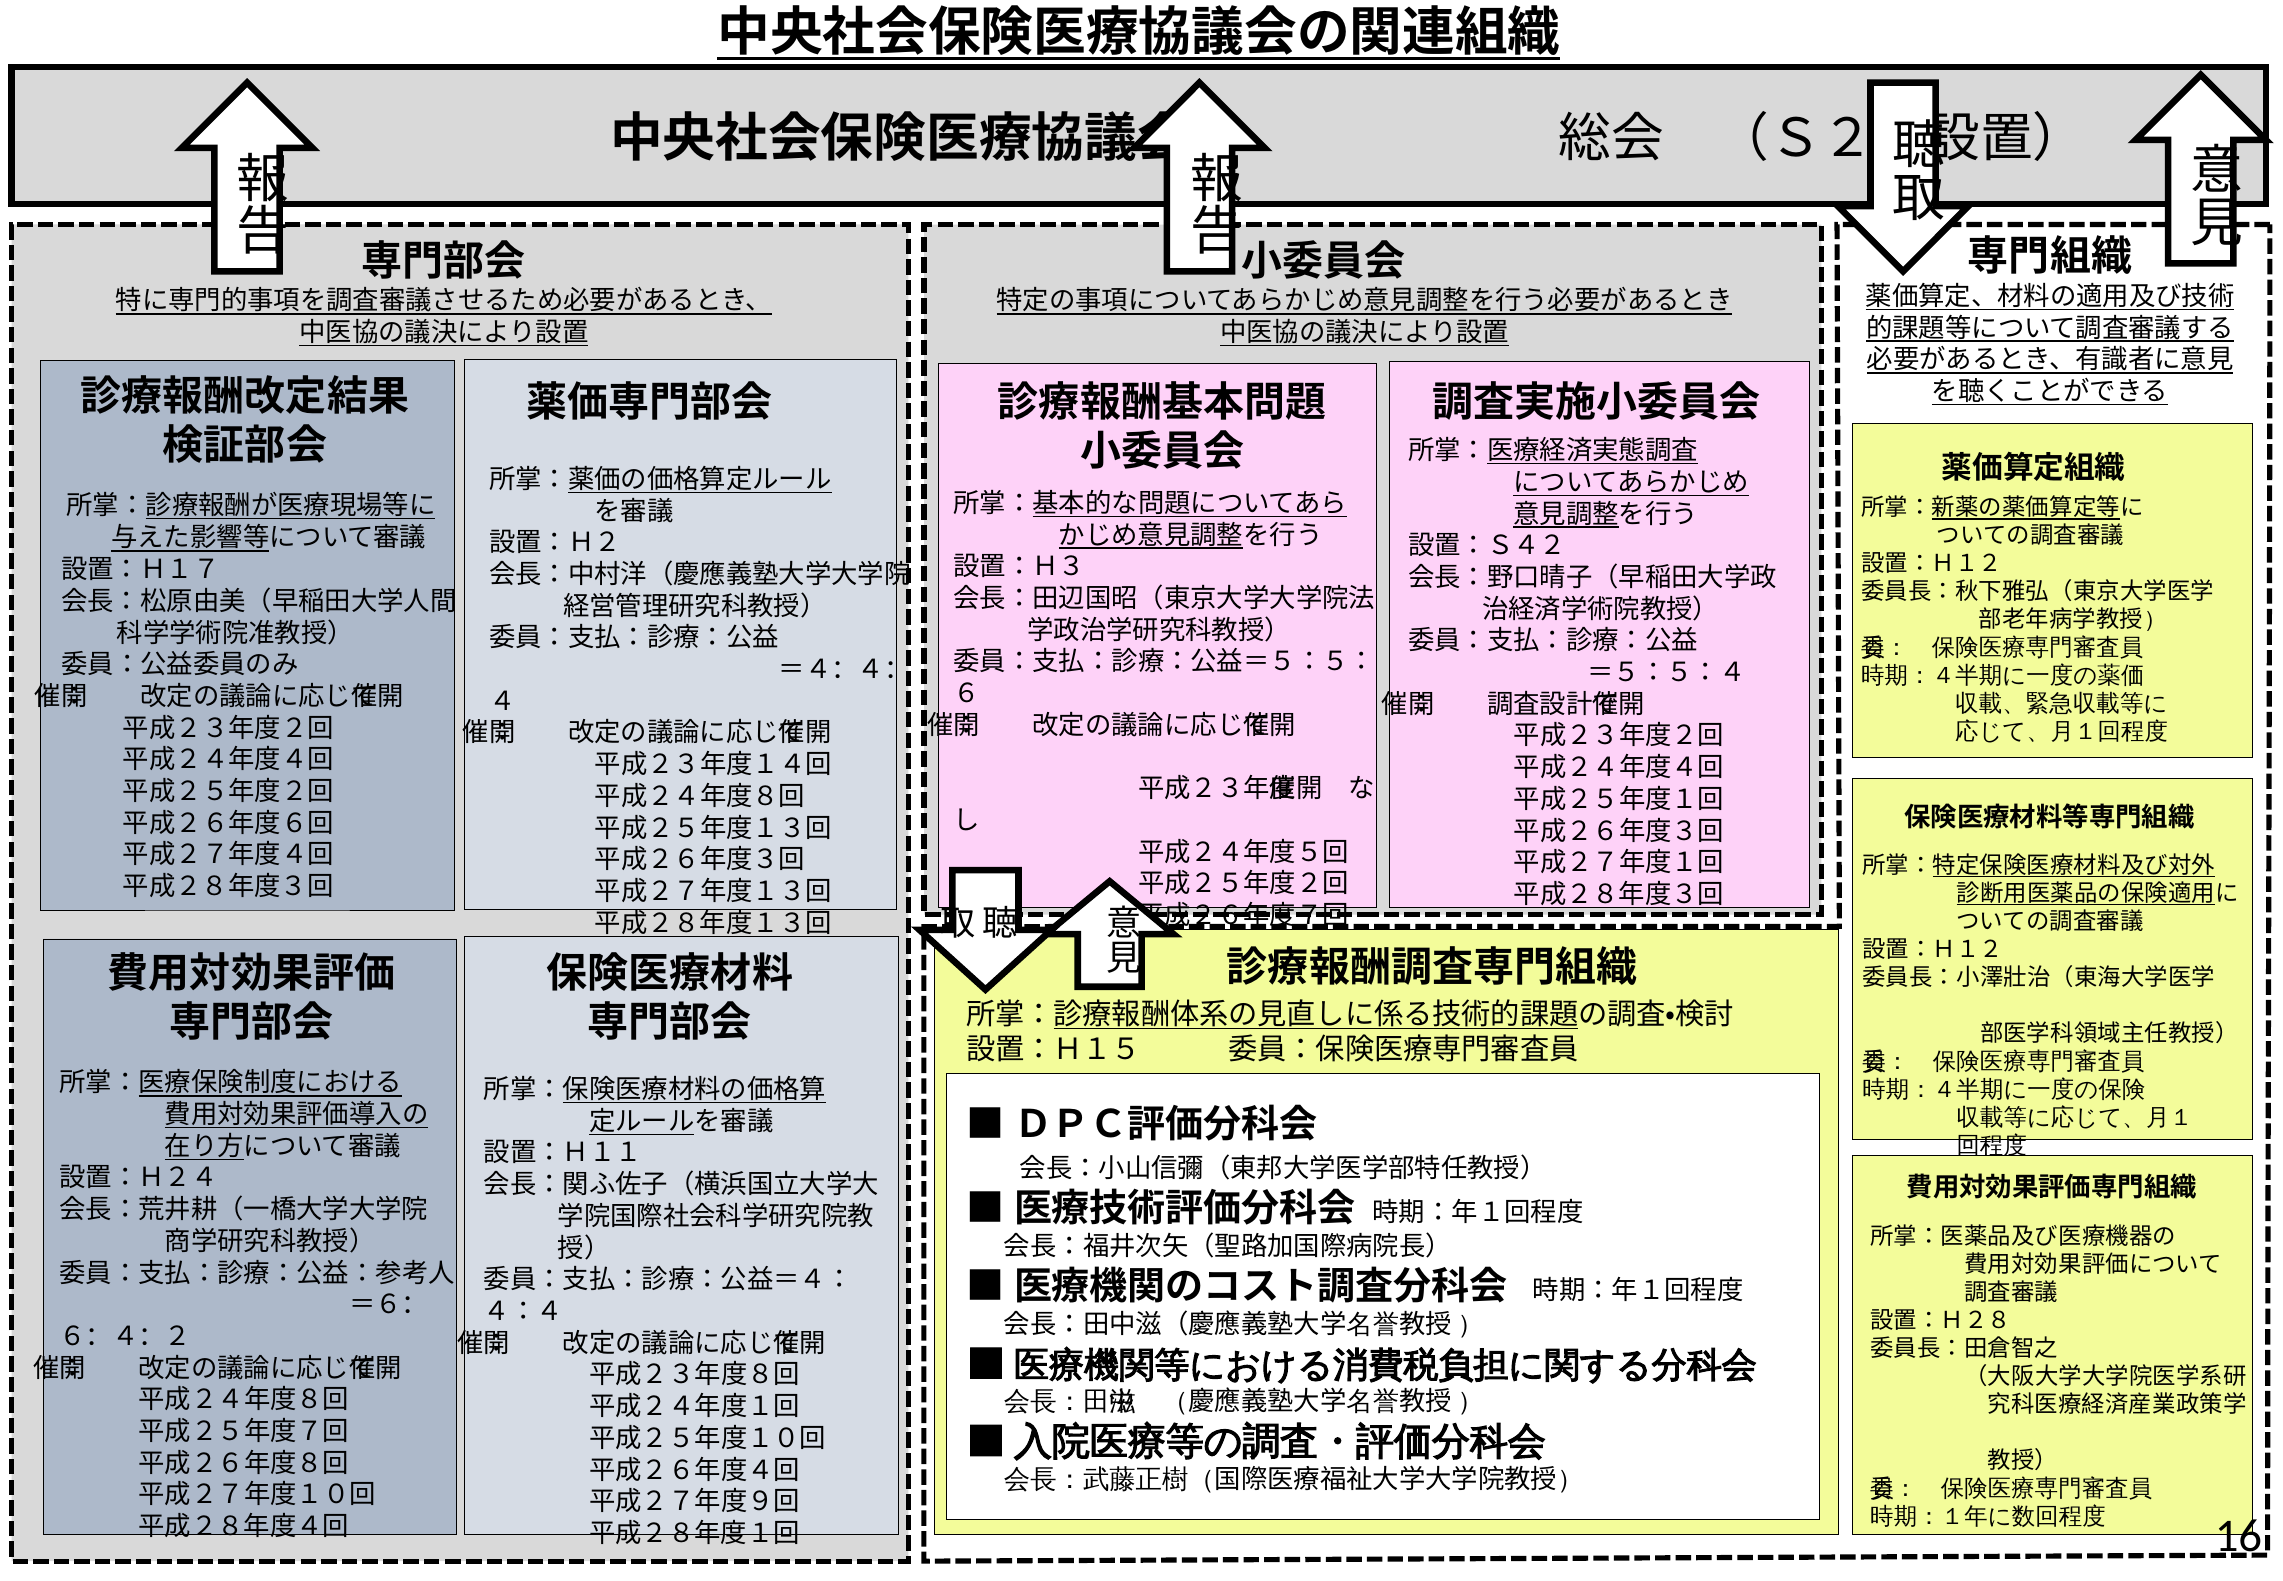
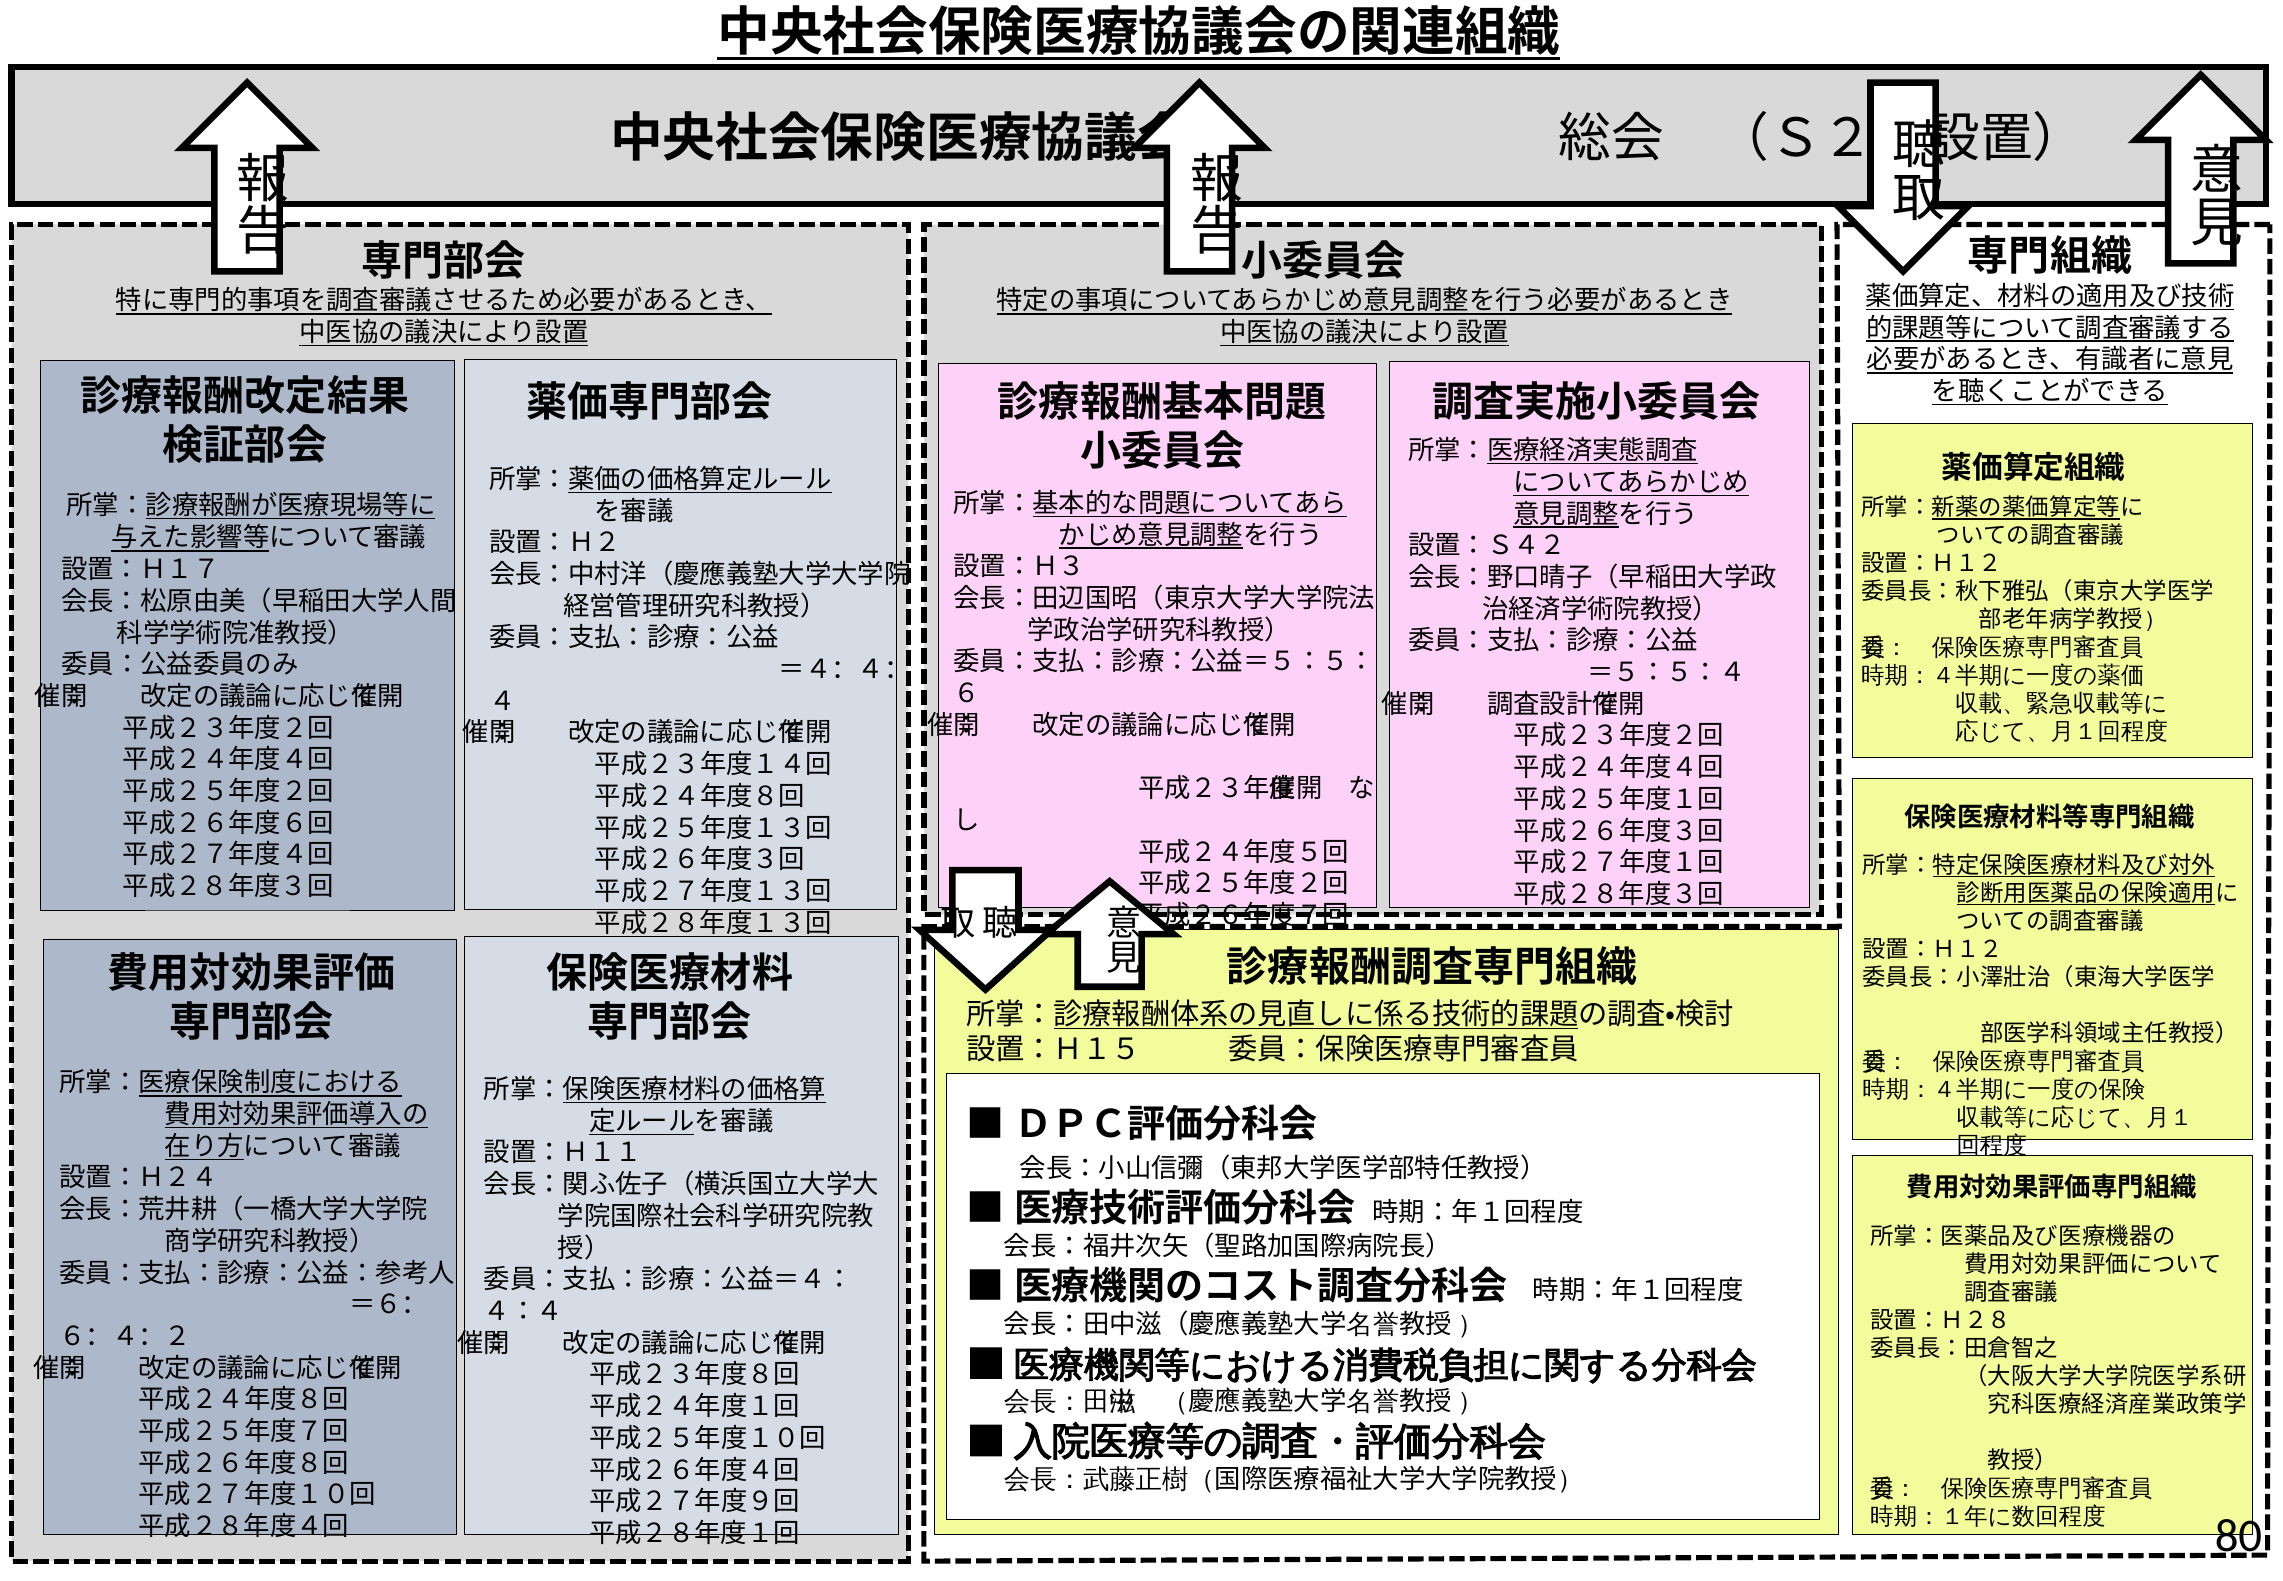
16: 16 -> 80 (2239, 1535)
